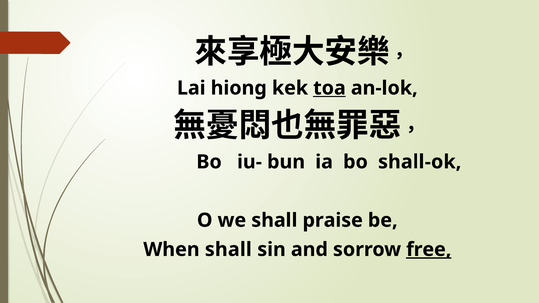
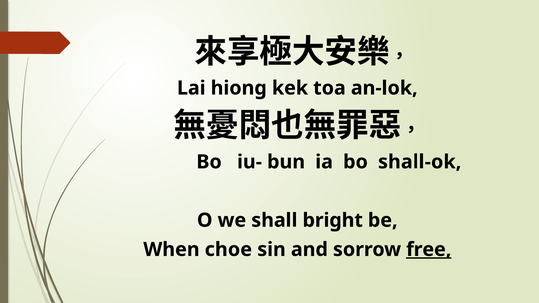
toa underline: present -> none (329, 88)
praise: praise -> bright (333, 220)
When shall: shall -> choe (228, 250)
